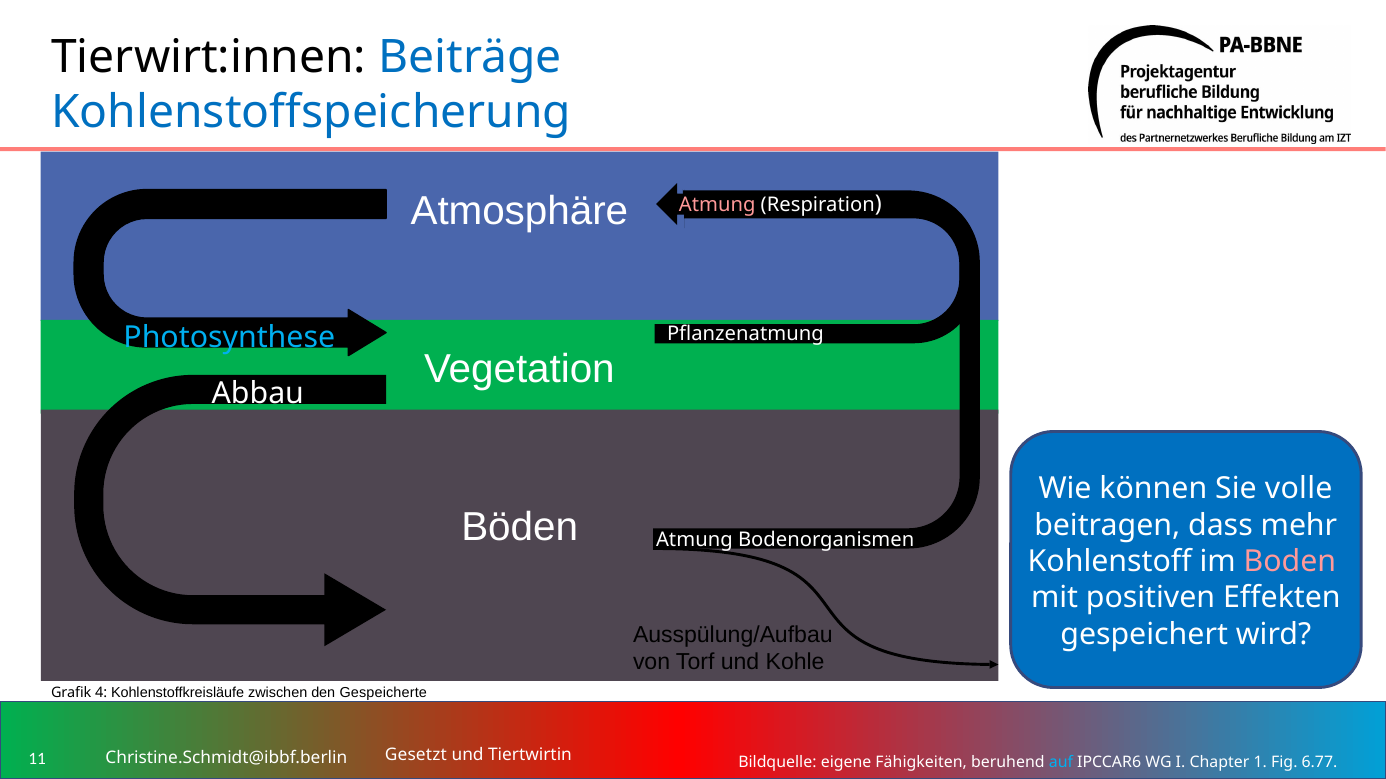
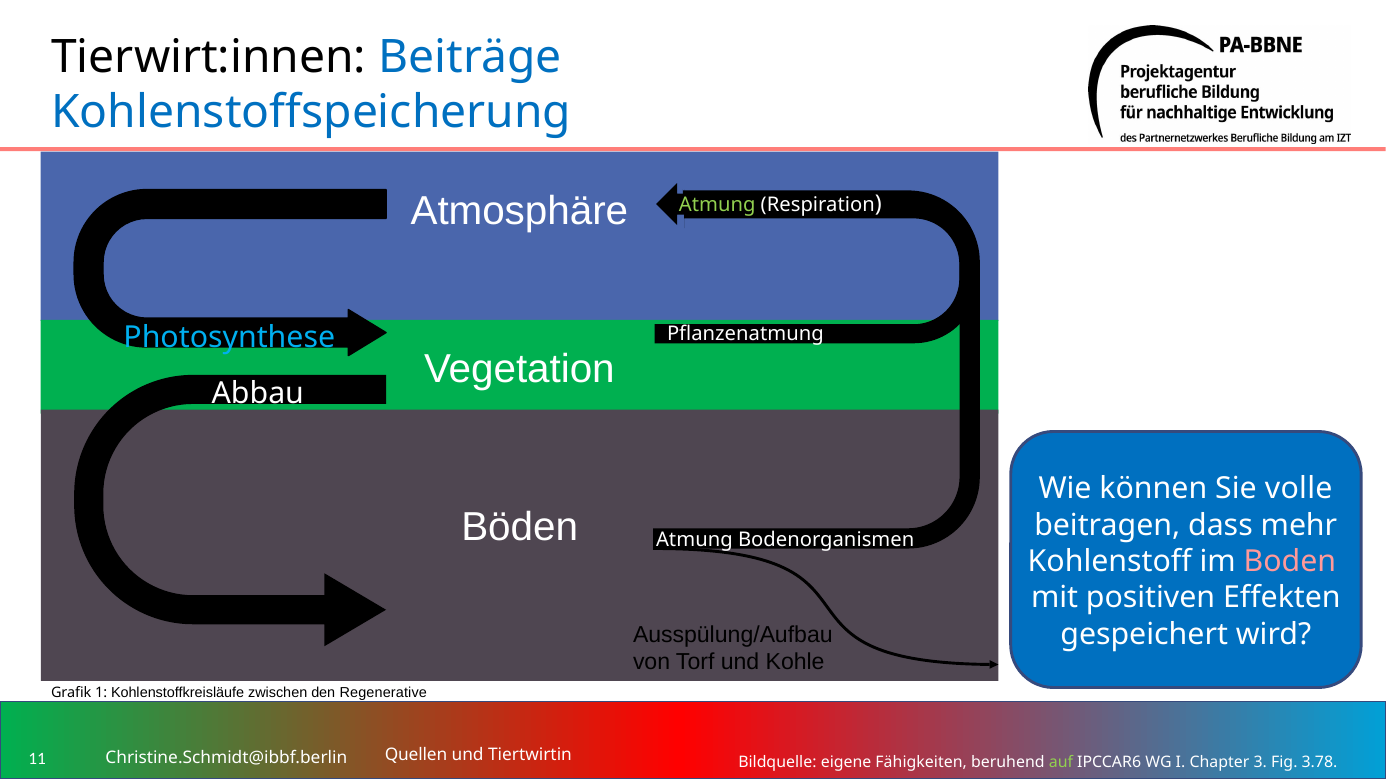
Atmung colour: pink -> light green (717, 205)
4: 4 -> 1 (101, 693)
Gespeicherte: Gespeicherte -> Regenerative (383, 693)
Gesetzt: Gesetzt -> Quellen (416, 756)
auf colour: light blue -> light green (1061, 763)
1: 1 -> 3 (1260, 763)
6.77: 6.77 -> 3.78 (1320, 763)
